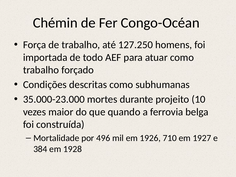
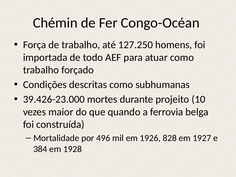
35.000-23.000: 35.000-23.000 -> 39.426-23.000 (54, 99)
710: 710 -> 828 (170, 138)
